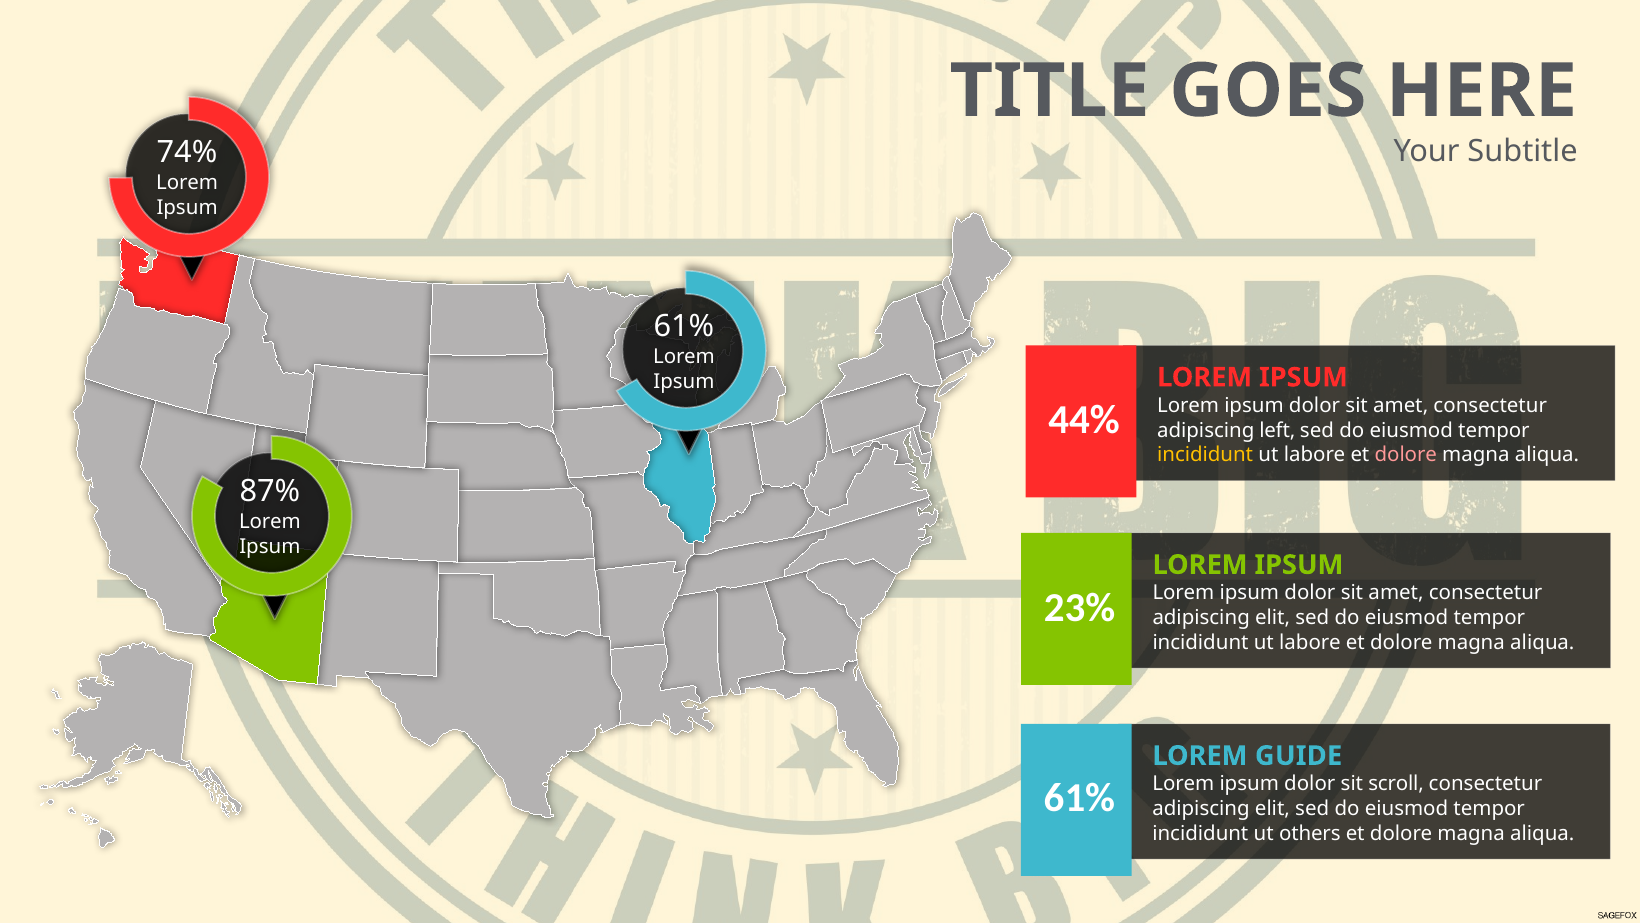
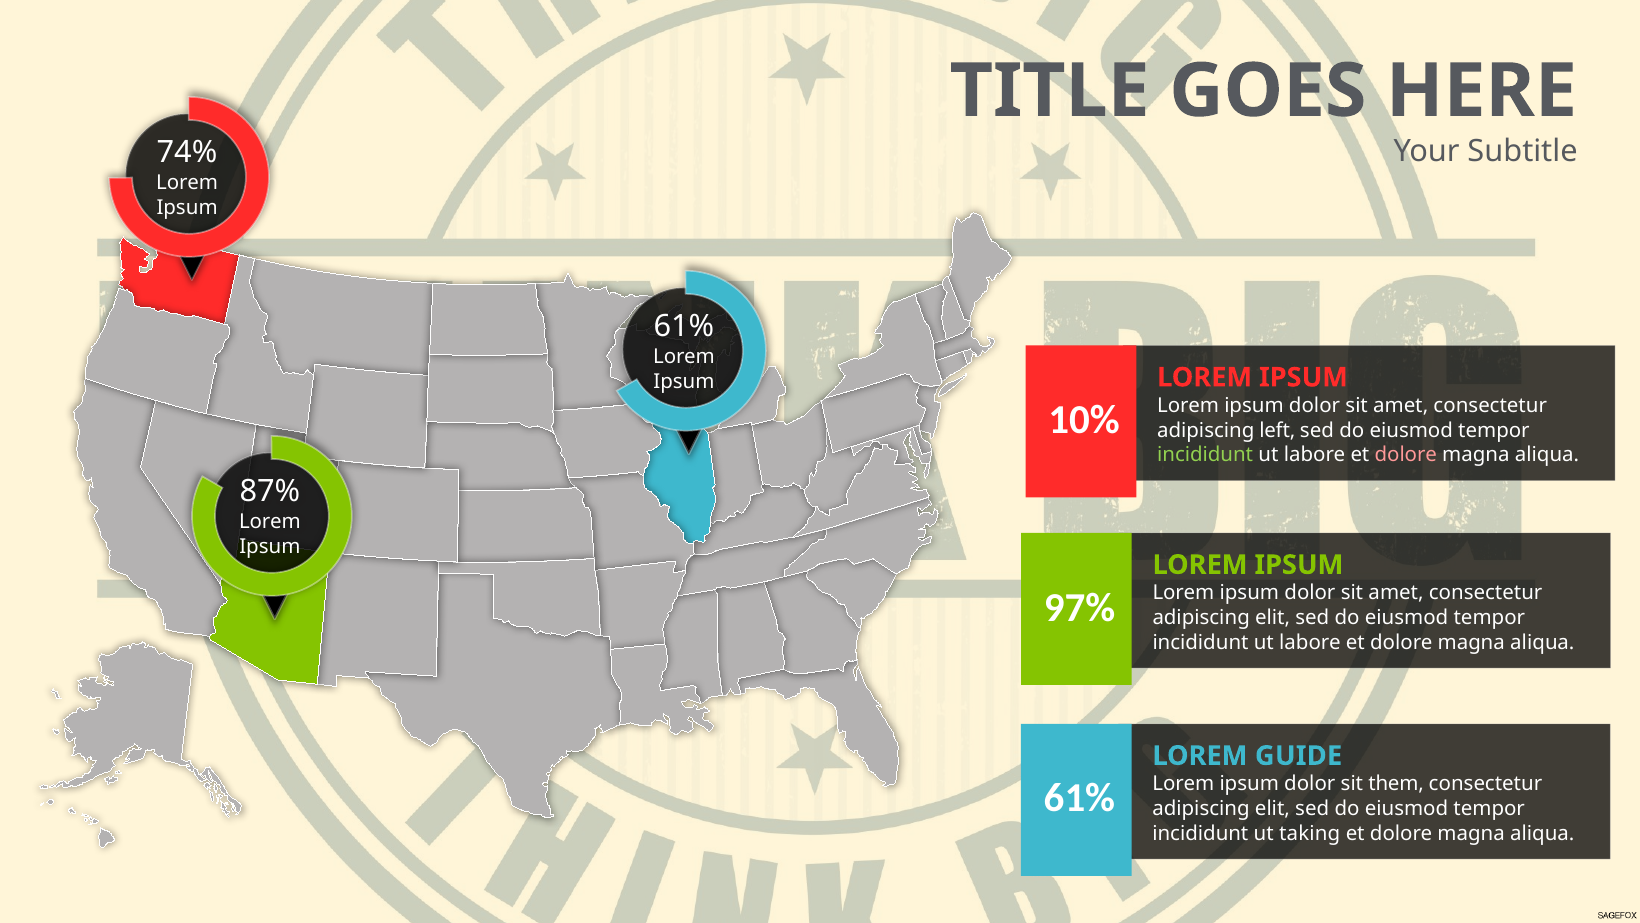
44%: 44% -> 10% (1084, 420)
incididunt colour: yellow -> light green (1205, 455)
23%: 23% -> 97% (1080, 607)
scroll: scroll -> them (1396, 784)
others: others -> taking (1310, 833)
